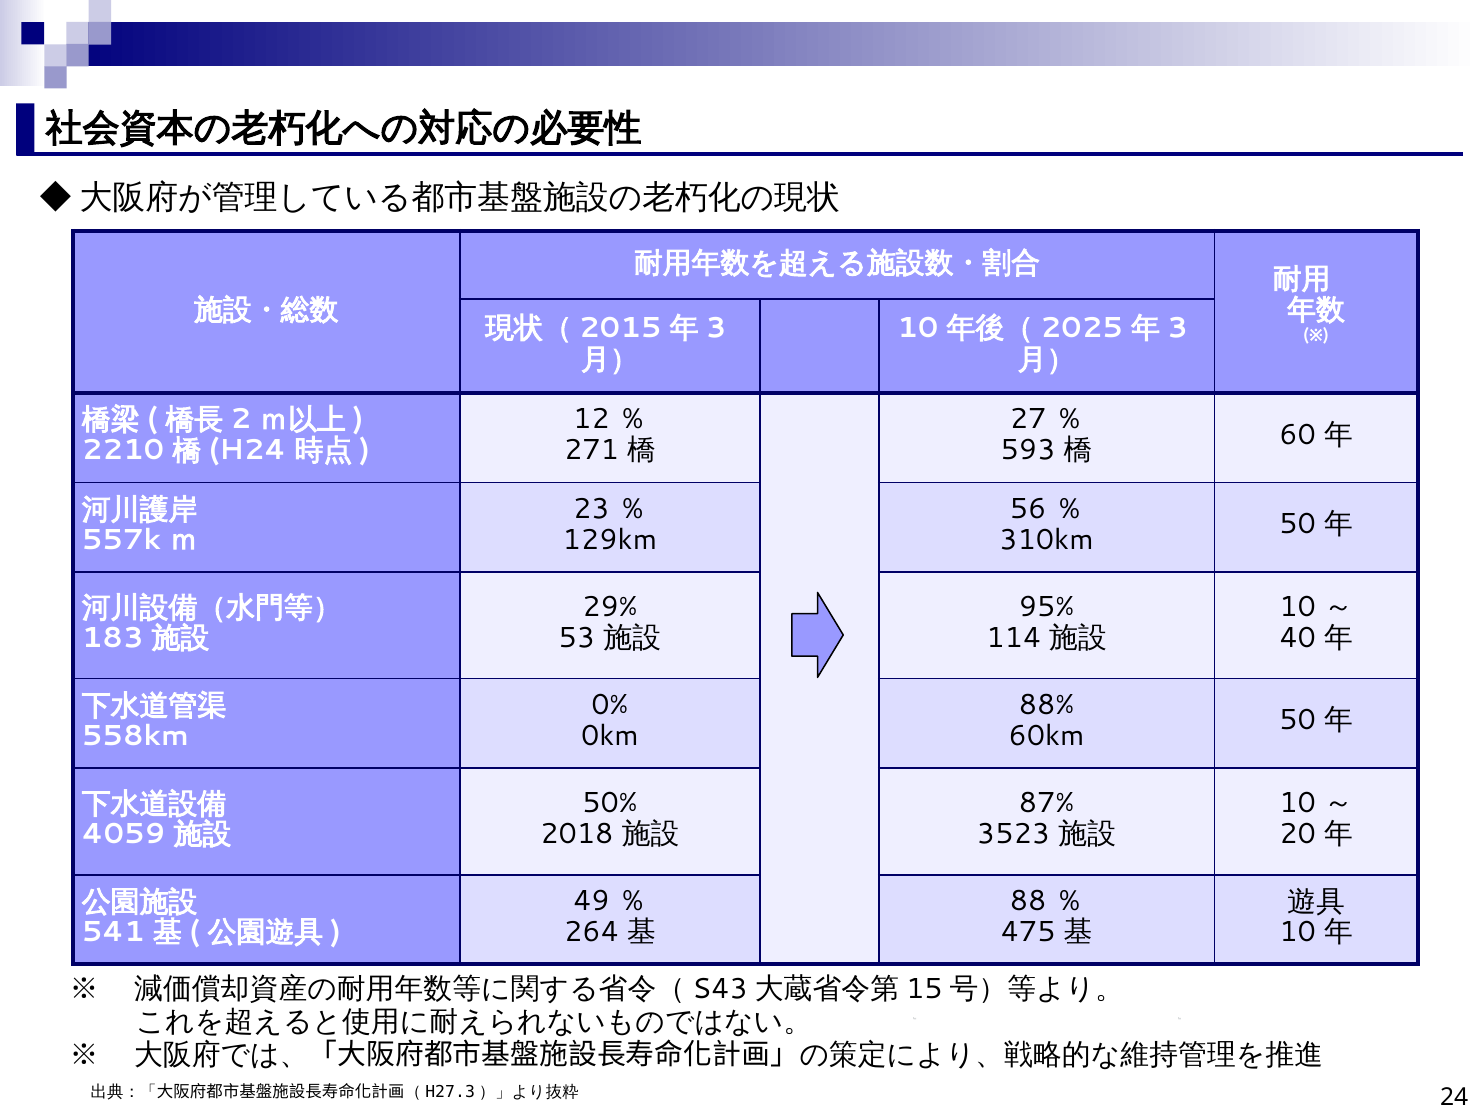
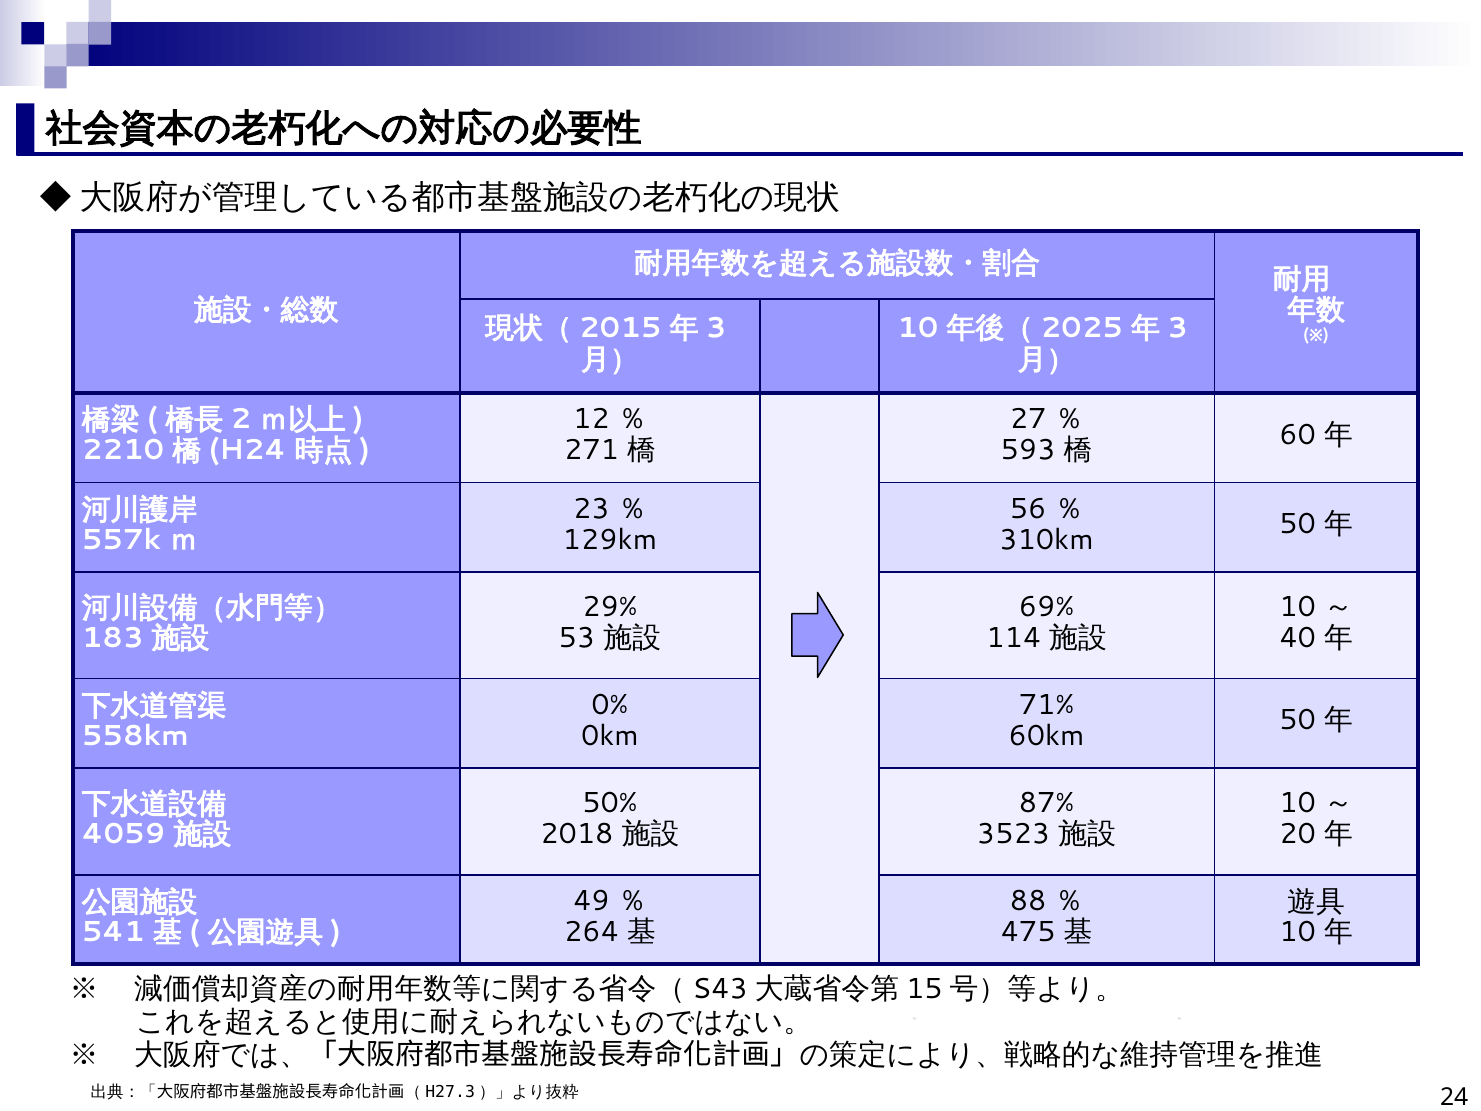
95%: 95% -> 69% (1047, 607)
88%: 88% -> 71% (1047, 705)
